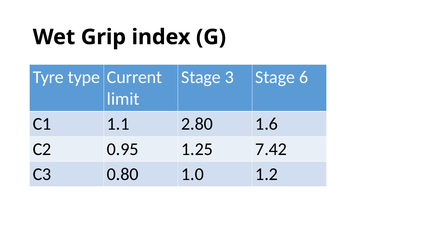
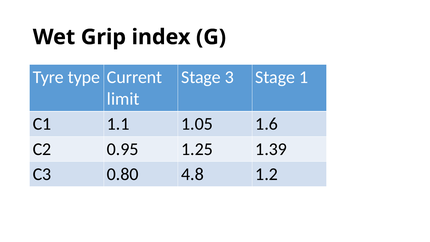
6: 6 -> 1 (304, 77)
2.80: 2.80 -> 1.05 (197, 124)
7.42: 7.42 -> 1.39 (271, 149)
1.0: 1.0 -> 4.8 (192, 174)
